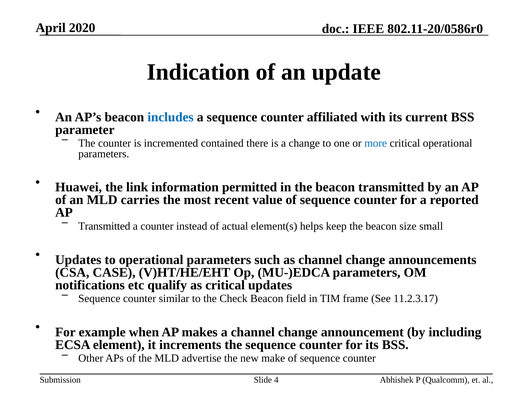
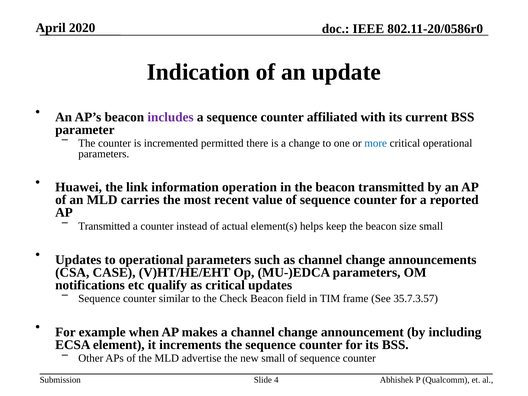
includes colour: blue -> purple (171, 117)
contained: contained -> permitted (222, 143)
permitted: permitted -> operation (249, 187)
11.2.3.17: 11.2.3.17 -> 35.7.3.57 (416, 299)
new make: make -> small (273, 358)
